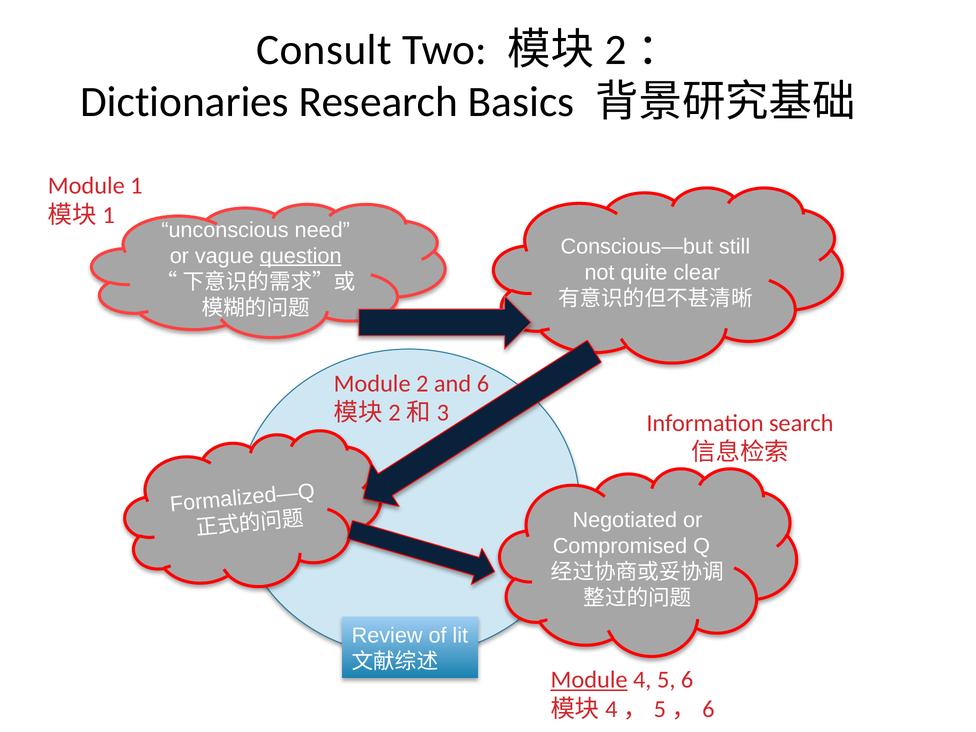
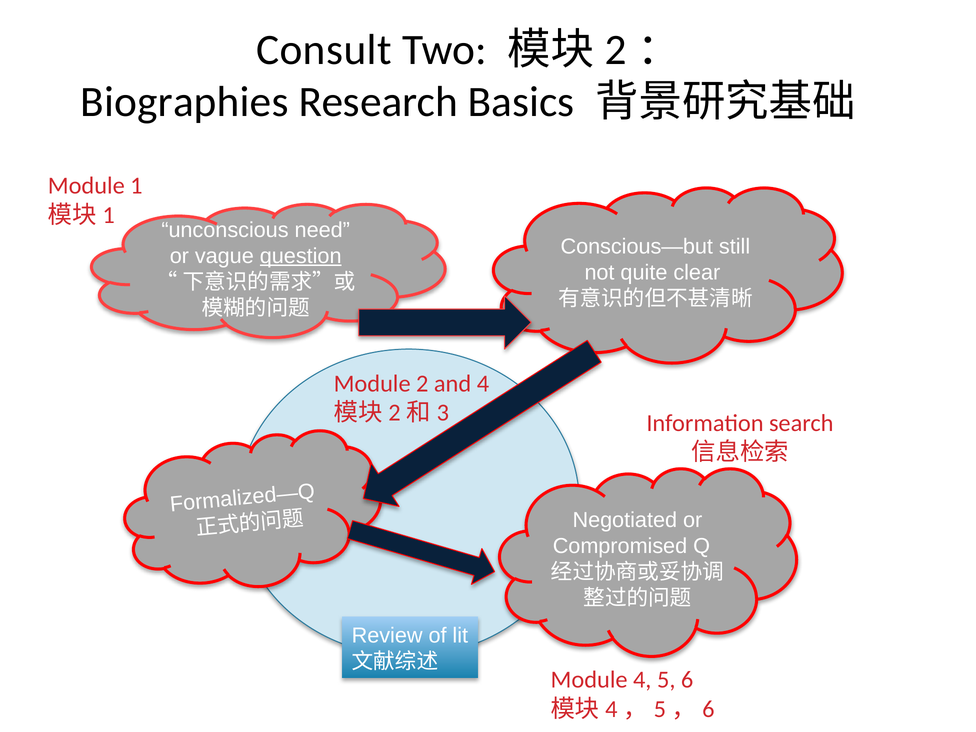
Dictionaries: Dictionaries -> Biographies (185, 102)
and 6: 6 -> 4 (483, 384)
Module underline: present -> none (589, 680)
